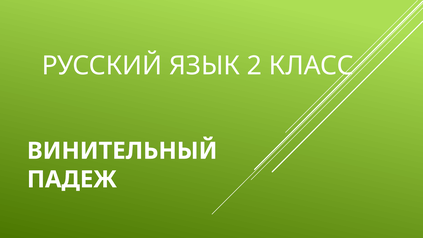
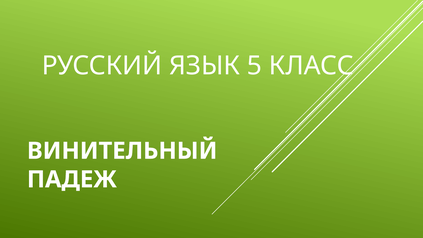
2: 2 -> 5 (255, 66)
